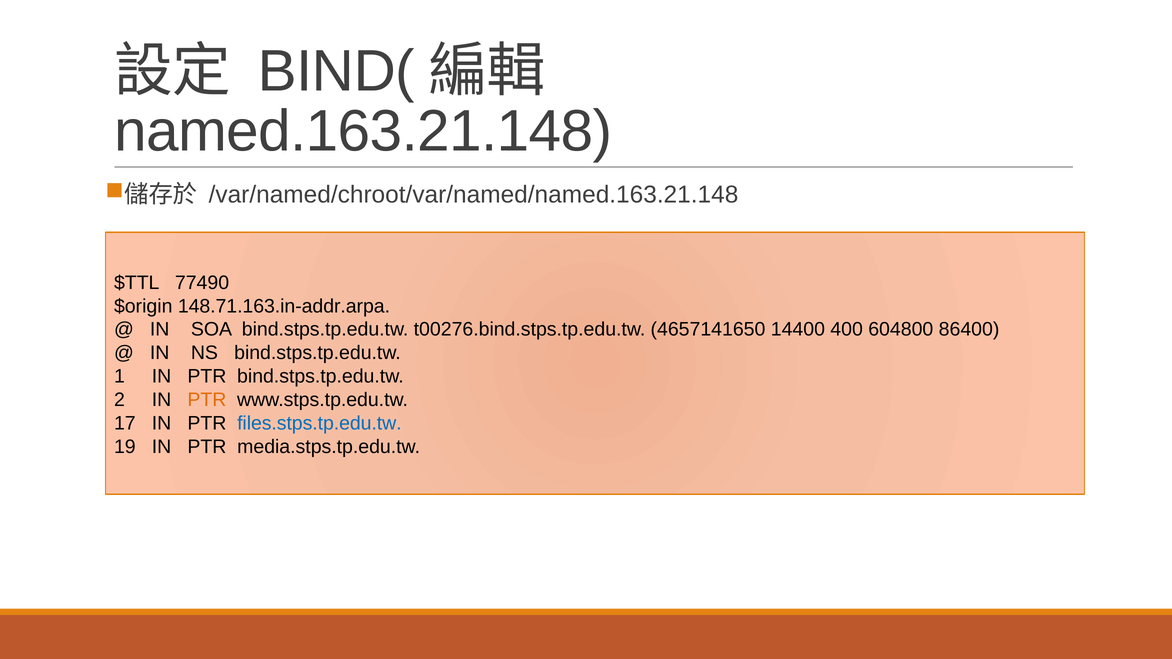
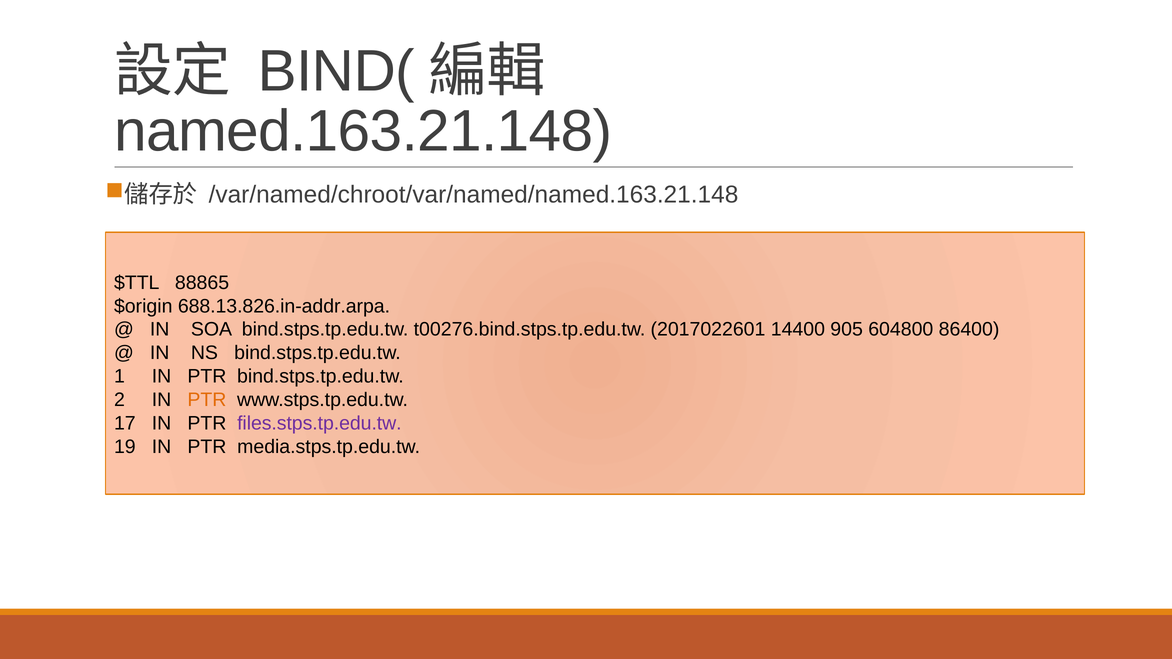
77490: 77490 -> 88865 (202, 283)
148.71.163.in-addr.arpa: 148.71.163.in-addr.arpa -> 688.13.826.in-addr.arpa (284, 306)
4657141650: 4657141650 -> 2017022601 (708, 330)
400: 400 -> 905 (847, 330)
files.stps.tp.edu.tw colour: blue -> purple (319, 423)
